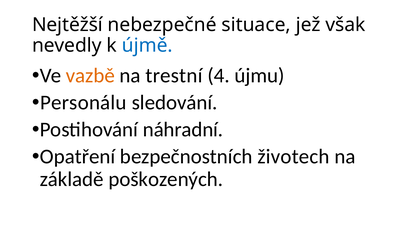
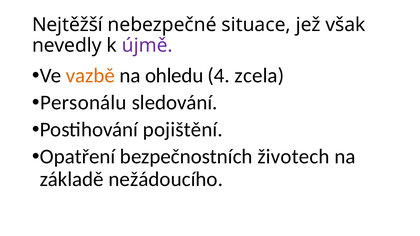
újmě colour: blue -> purple (147, 46)
trestní: trestní -> ohledu (174, 76)
újmu: újmu -> zcela (259, 76)
náhradní: náhradní -> pojištění (183, 130)
poškozených: poškozených -> nežádoucího (166, 180)
